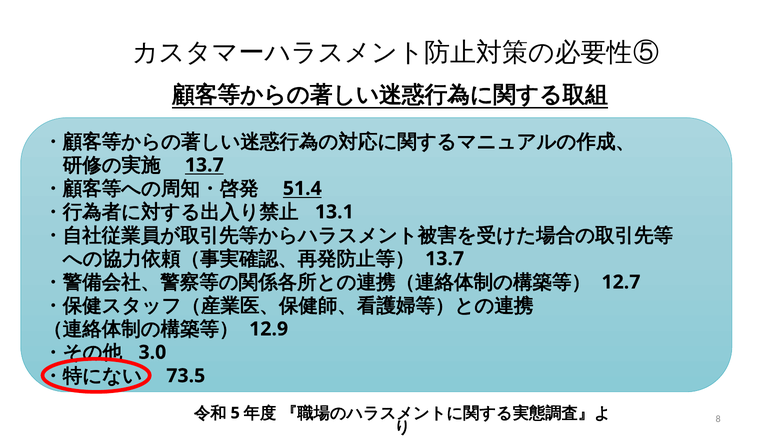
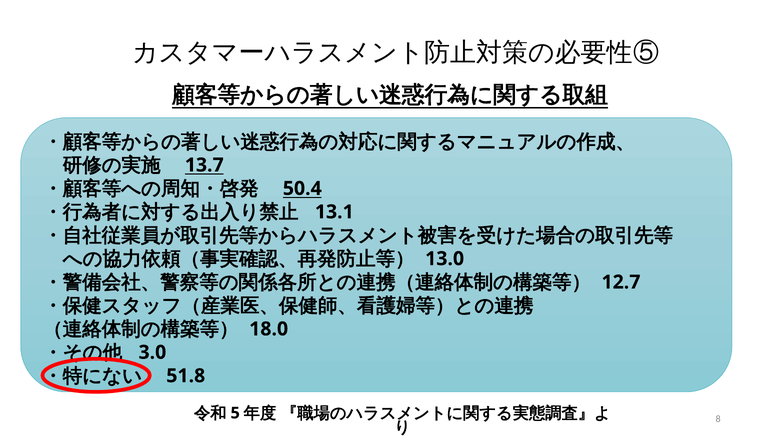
51.4: 51.4 -> 50.4 (302, 188)
13.7: 13.7 -> 13.0 (445, 259)
12.9: 12.9 -> 18.0 (269, 329)
73.5: 73.5 -> 51.8 (186, 376)
